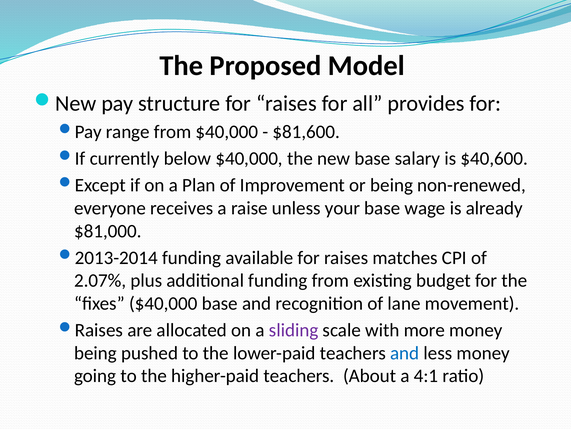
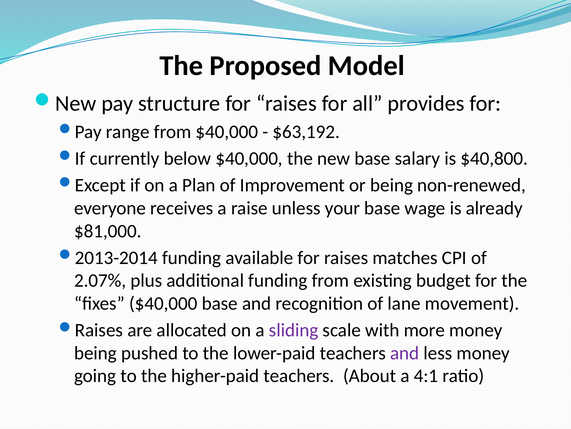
$81,600: $81,600 -> $63,192 (306, 132)
$40,600: $40,600 -> $40,800 (494, 158)
and colour: blue -> purple (405, 352)
